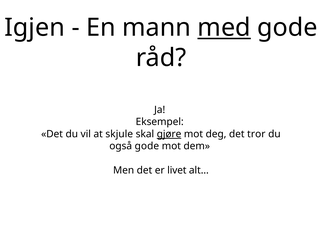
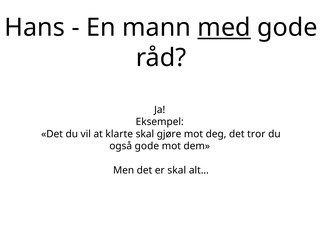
Igjen: Igjen -> Hans (35, 28)
skjule: skjule -> klarte (119, 134)
gjøre underline: present -> none (169, 134)
er livet: livet -> skal (177, 170)
